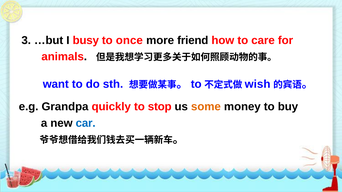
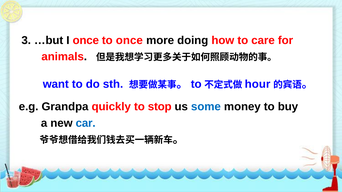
I busy: busy -> once (86, 40)
friend: friend -> doing (193, 40)
wish: wish -> hour (258, 84)
some colour: orange -> blue (206, 107)
